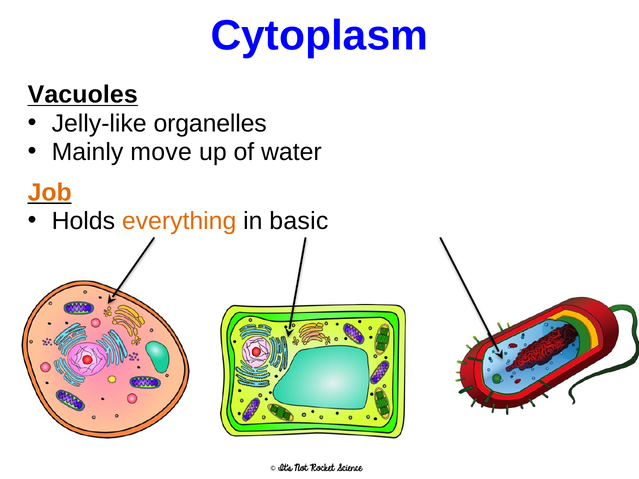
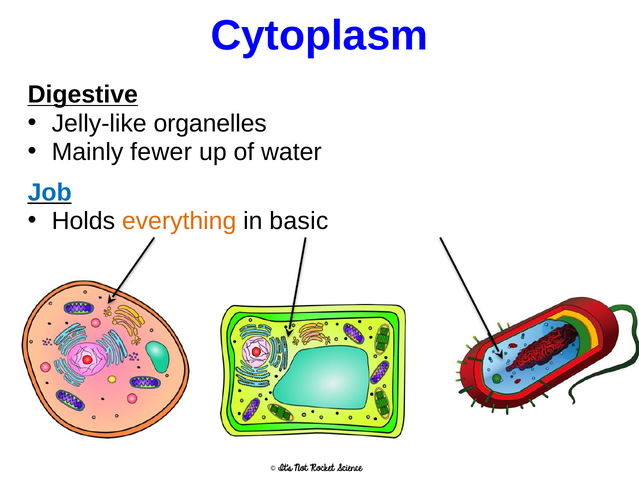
Vacuoles: Vacuoles -> Digestive (83, 95)
move: move -> fewer (161, 152)
Job colour: orange -> blue (50, 193)
